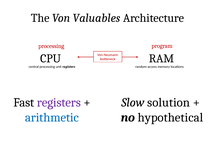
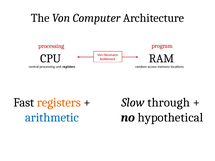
Valuables: Valuables -> Computer (97, 18)
registers colour: purple -> orange (59, 103)
solution: solution -> through (169, 103)
